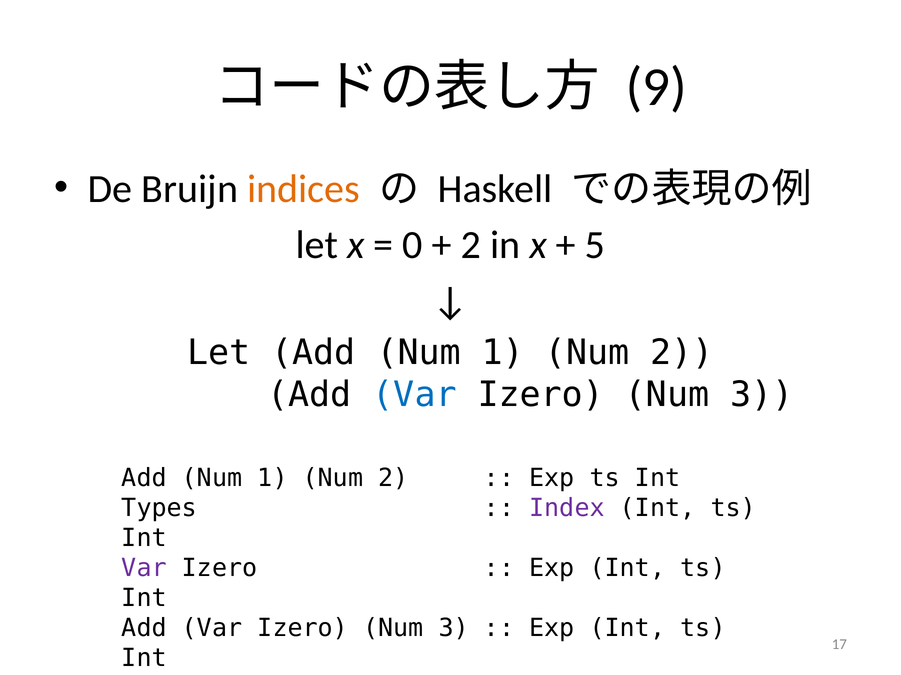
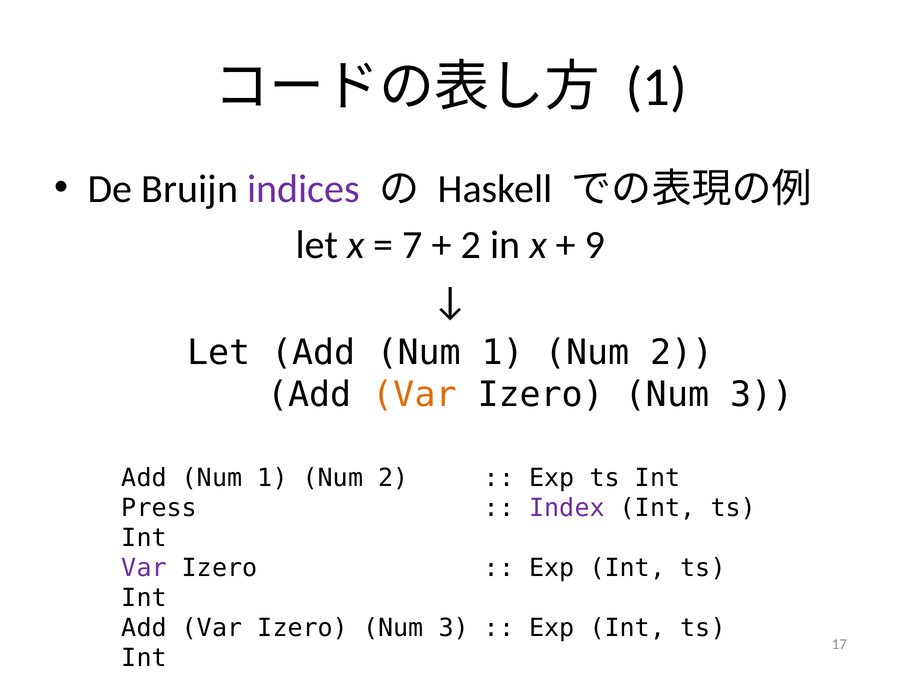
9: 9 -> 1 (656, 87)
indices colour: orange -> purple (304, 189)
0: 0 -> 7 (412, 245)
5: 5 -> 9 (595, 245)
Var colour: blue -> orange (415, 395)
Types: Types -> Press (159, 509)
